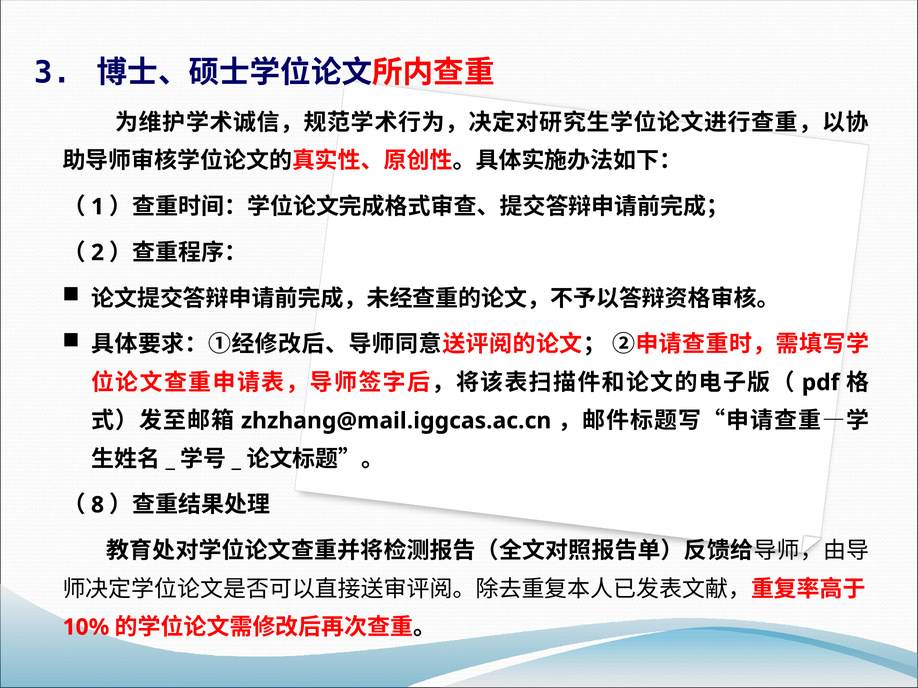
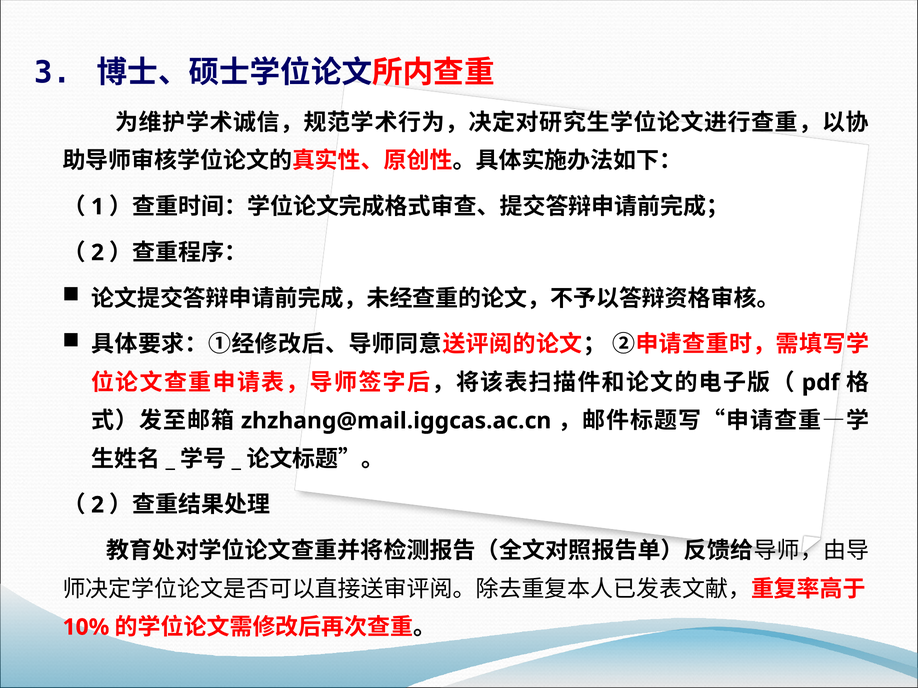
8: 8 -> 2 (98, 505)
